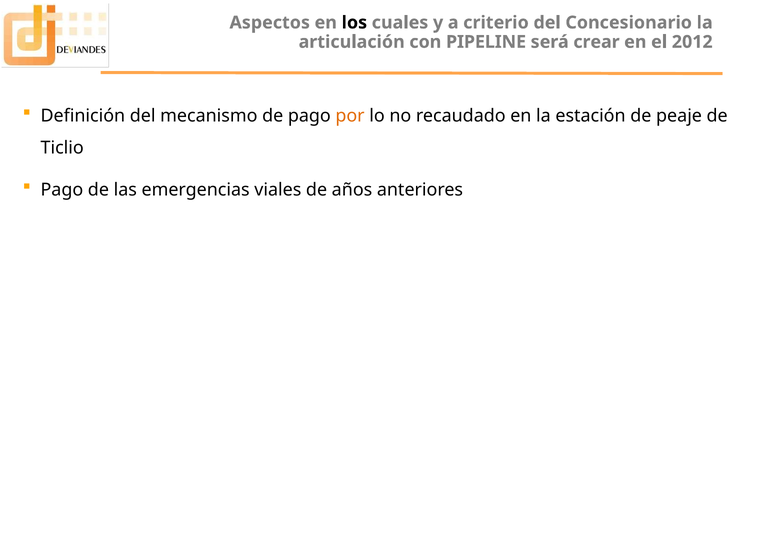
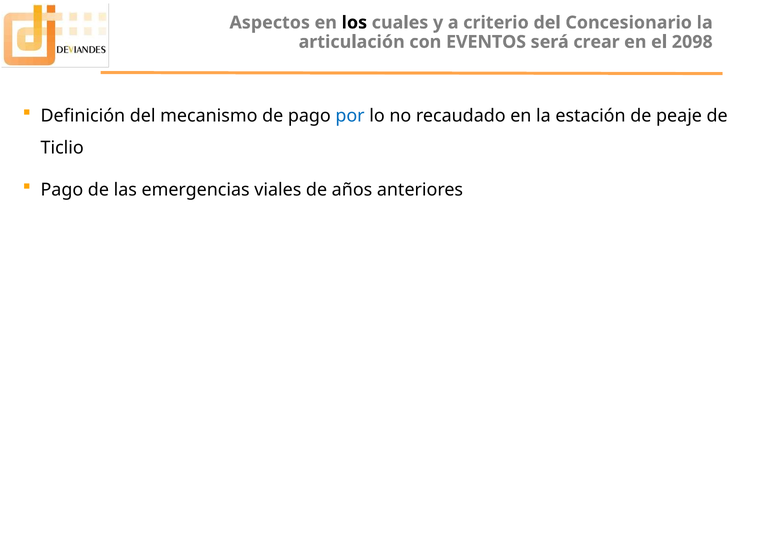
PIPELINE: PIPELINE -> EVENTOS (486, 42)
2012: 2012 -> 2098 (692, 42)
por colour: orange -> blue (350, 116)
